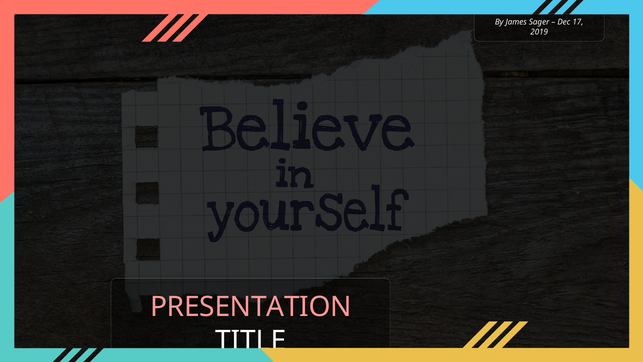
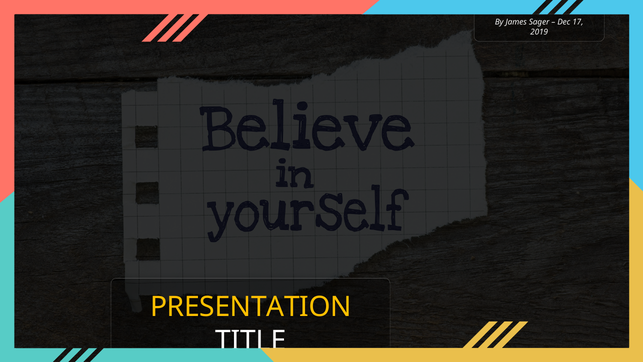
PRESENTATION colour: pink -> yellow (251, 307)
